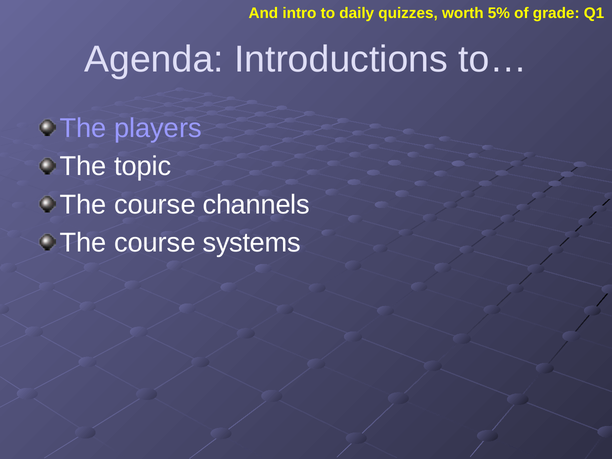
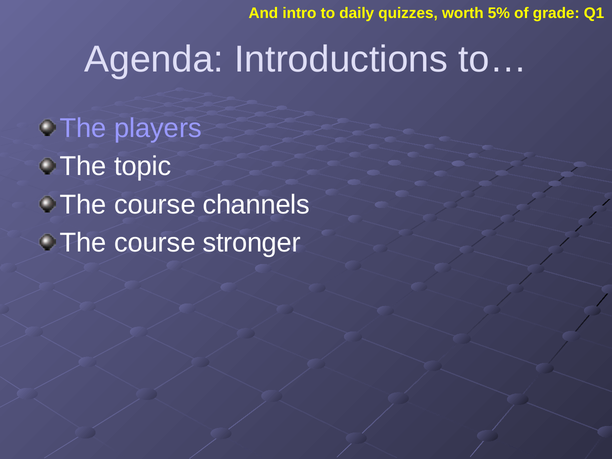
systems: systems -> stronger (252, 243)
